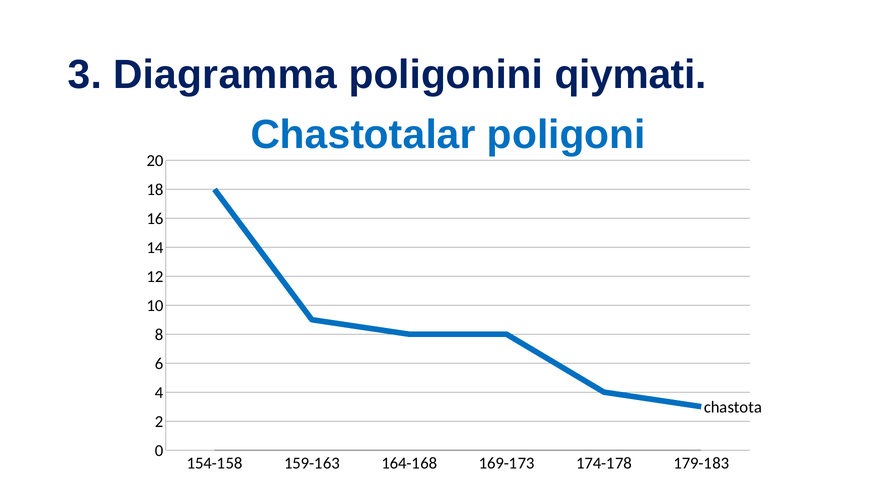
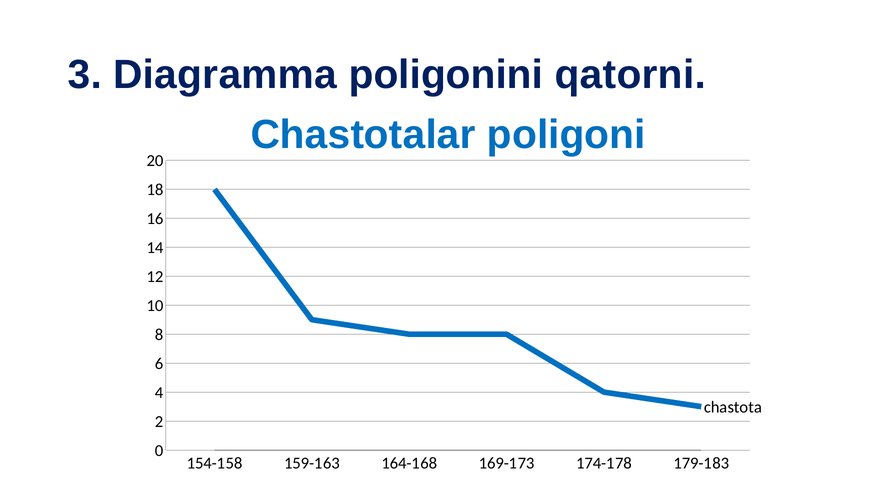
qiymati: qiymati -> qatorni (630, 75)
